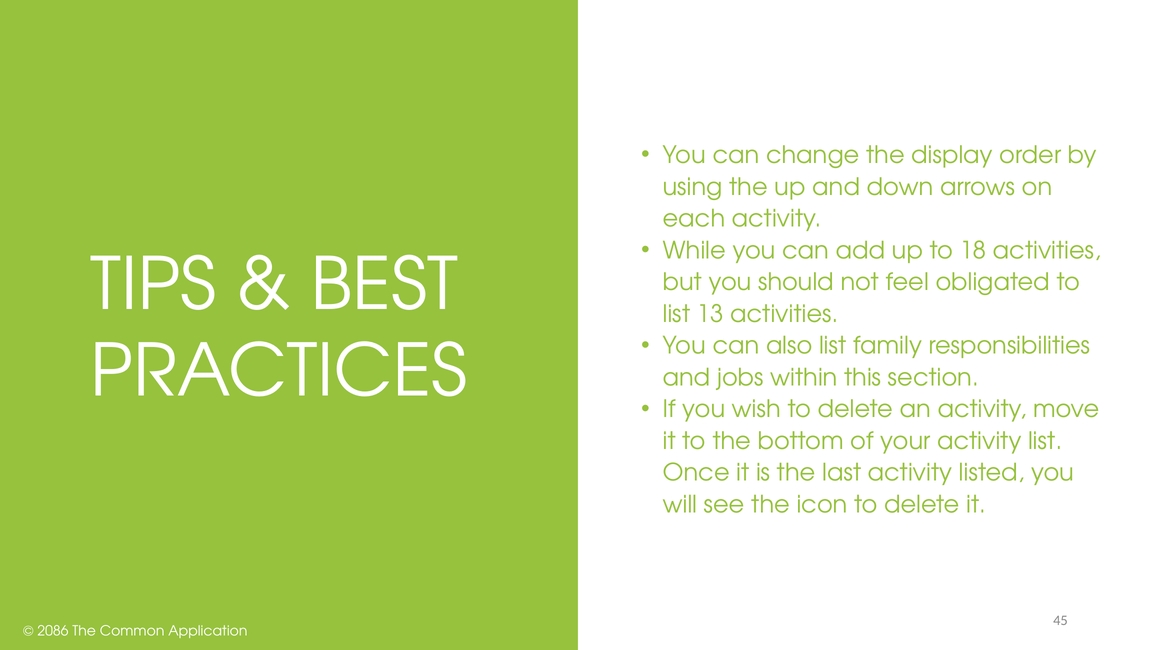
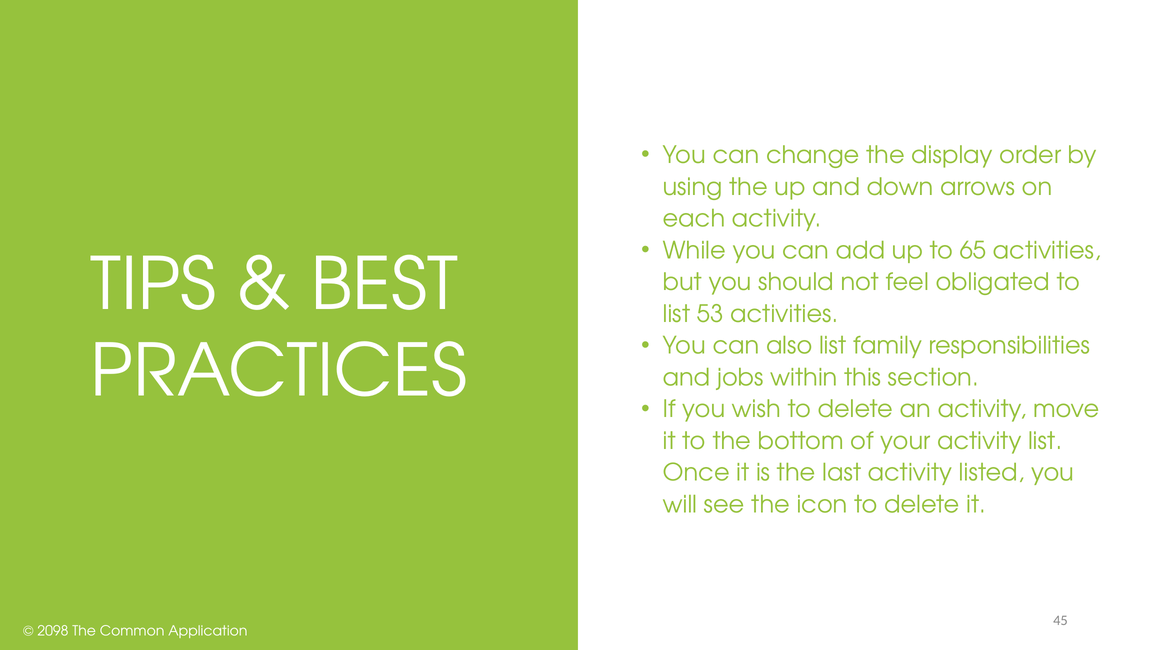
18: 18 -> 65 (973, 251)
13: 13 -> 53 (710, 314)
2086: 2086 -> 2098 (53, 631)
